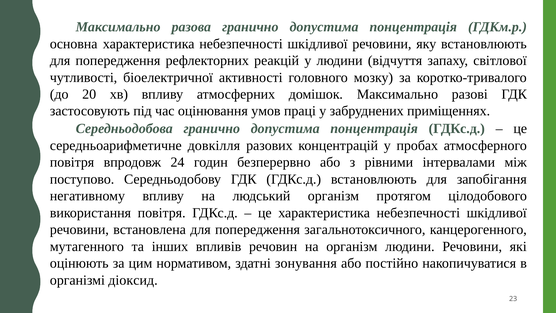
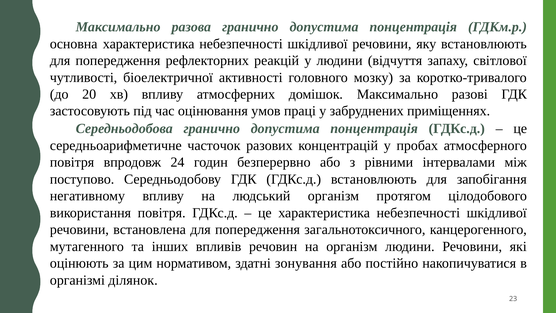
довкілля: довкілля -> часточок (214, 145)
діоксид: діоксид -> ділянок (133, 280)
